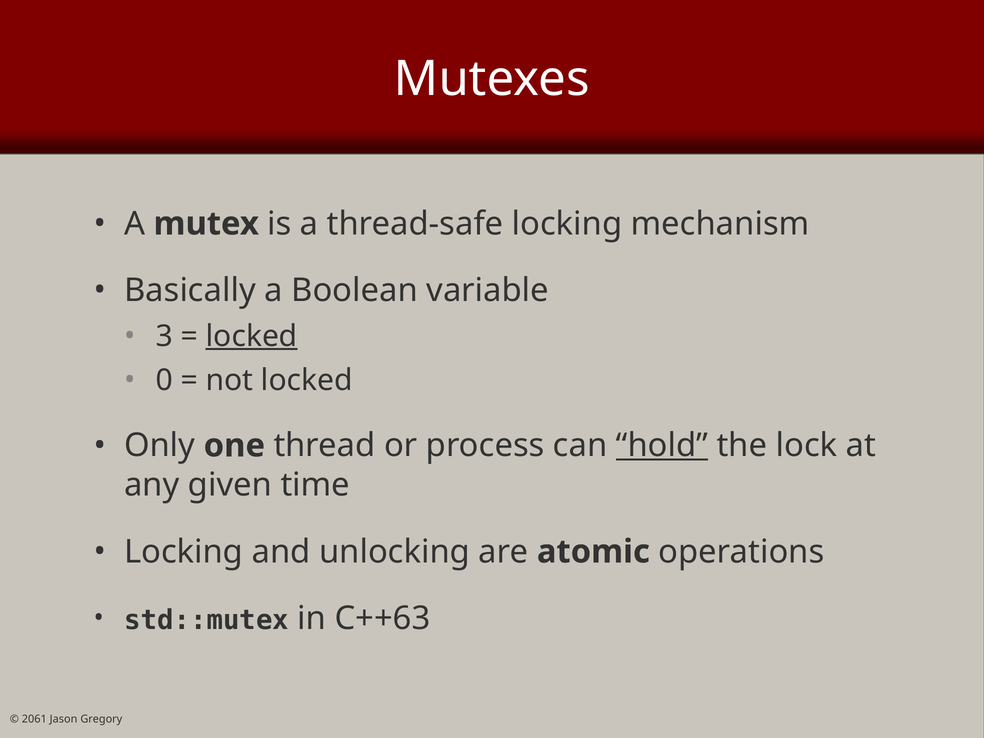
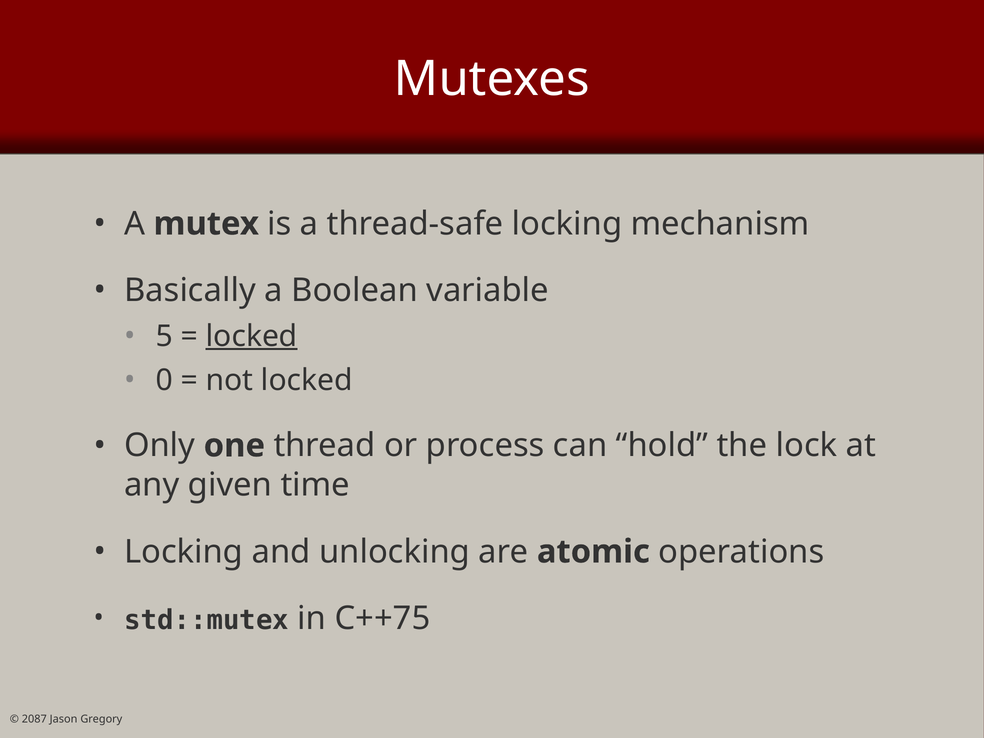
3: 3 -> 5 (164, 336)
hold underline: present -> none (662, 446)
C++63: C++63 -> C++75 (383, 618)
2061: 2061 -> 2087 (34, 719)
